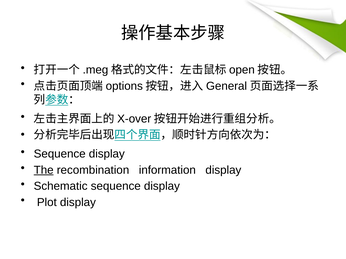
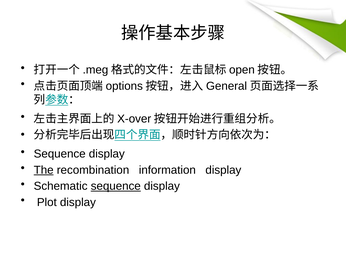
sequence underline: none -> present (116, 186)
